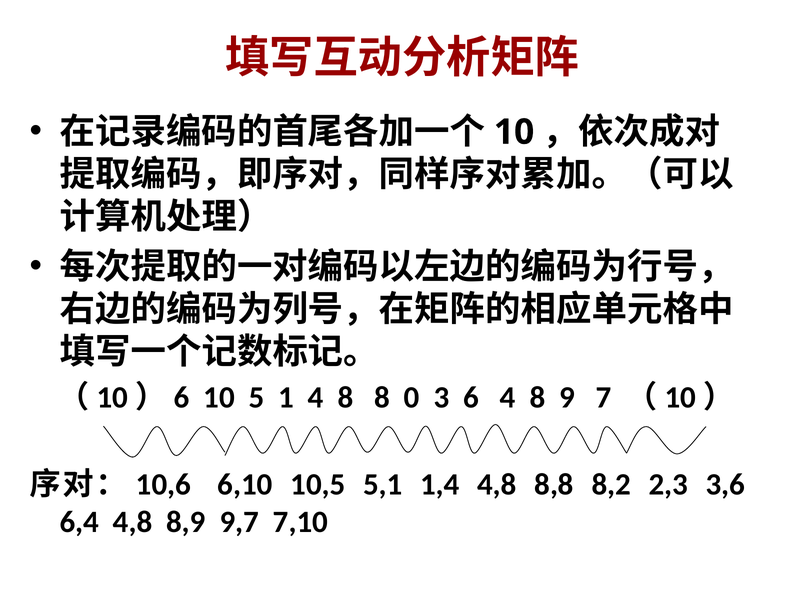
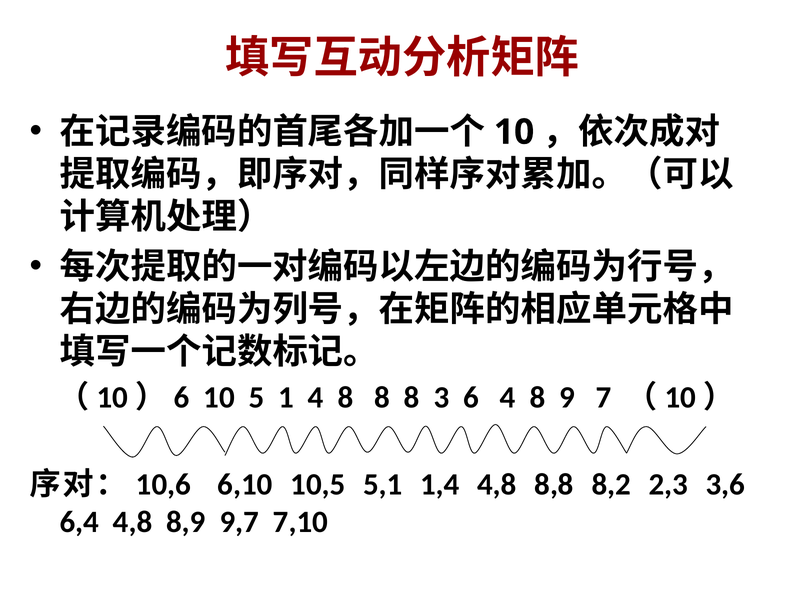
8 8 0: 0 -> 8 (412, 397)
